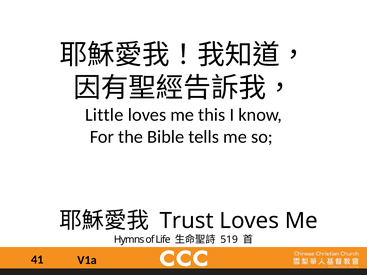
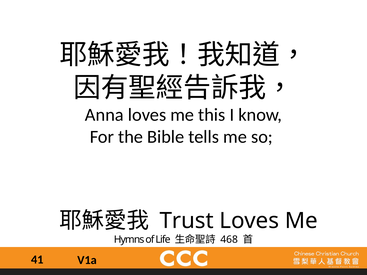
Little: Little -> Anna (104, 115)
519: 519 -> 468 (229, 240)
